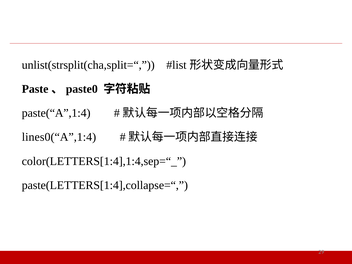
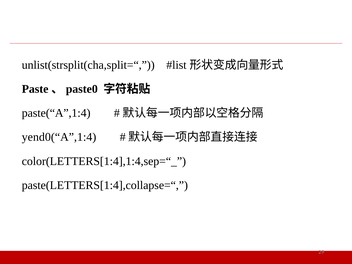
lines0(“A”,1:4: lines0(“A”,1:4 -> yend0(“A”,1:4 (59, 137)
